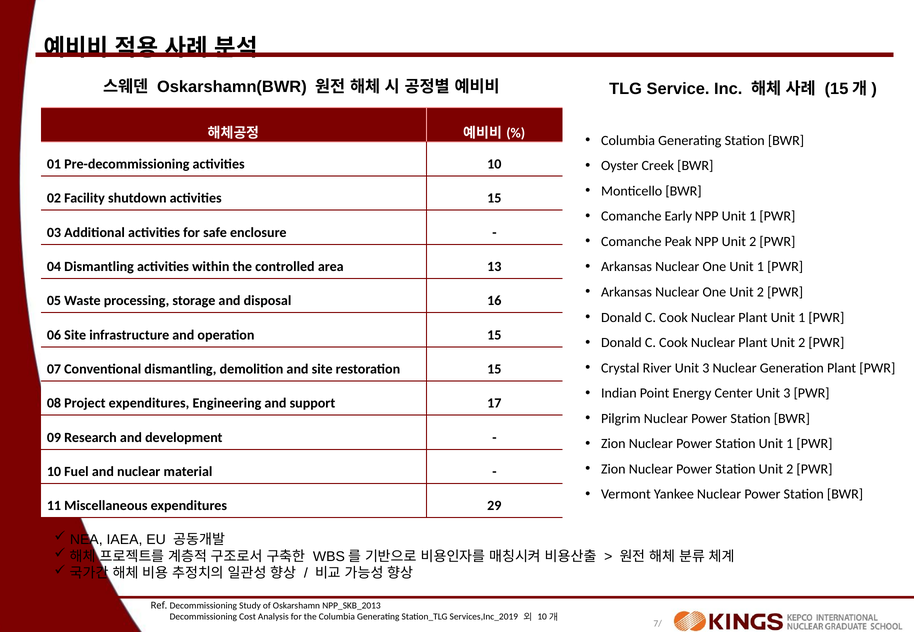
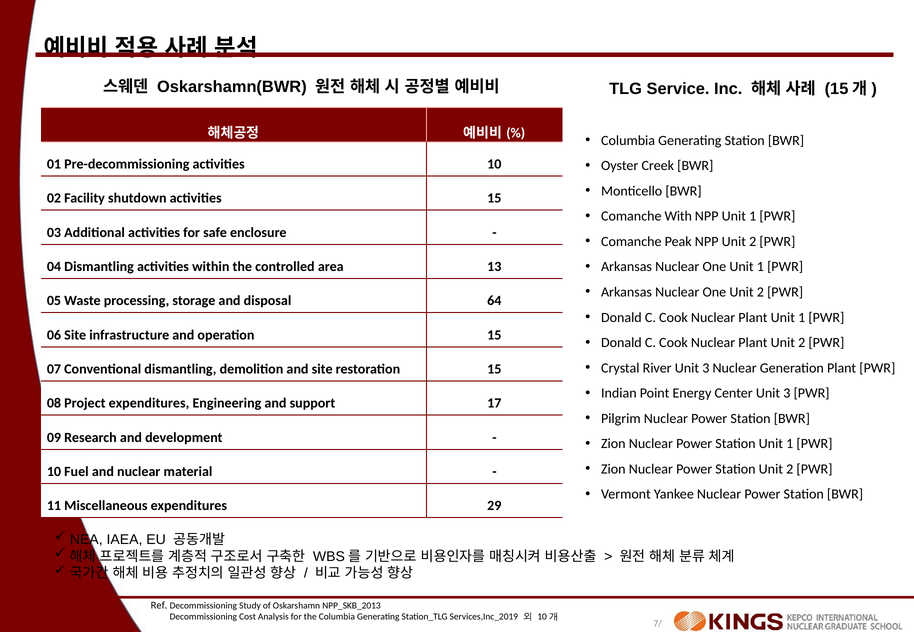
Early: Early -> With (678, 217)
16: 16 -> 64 (494, 301)
